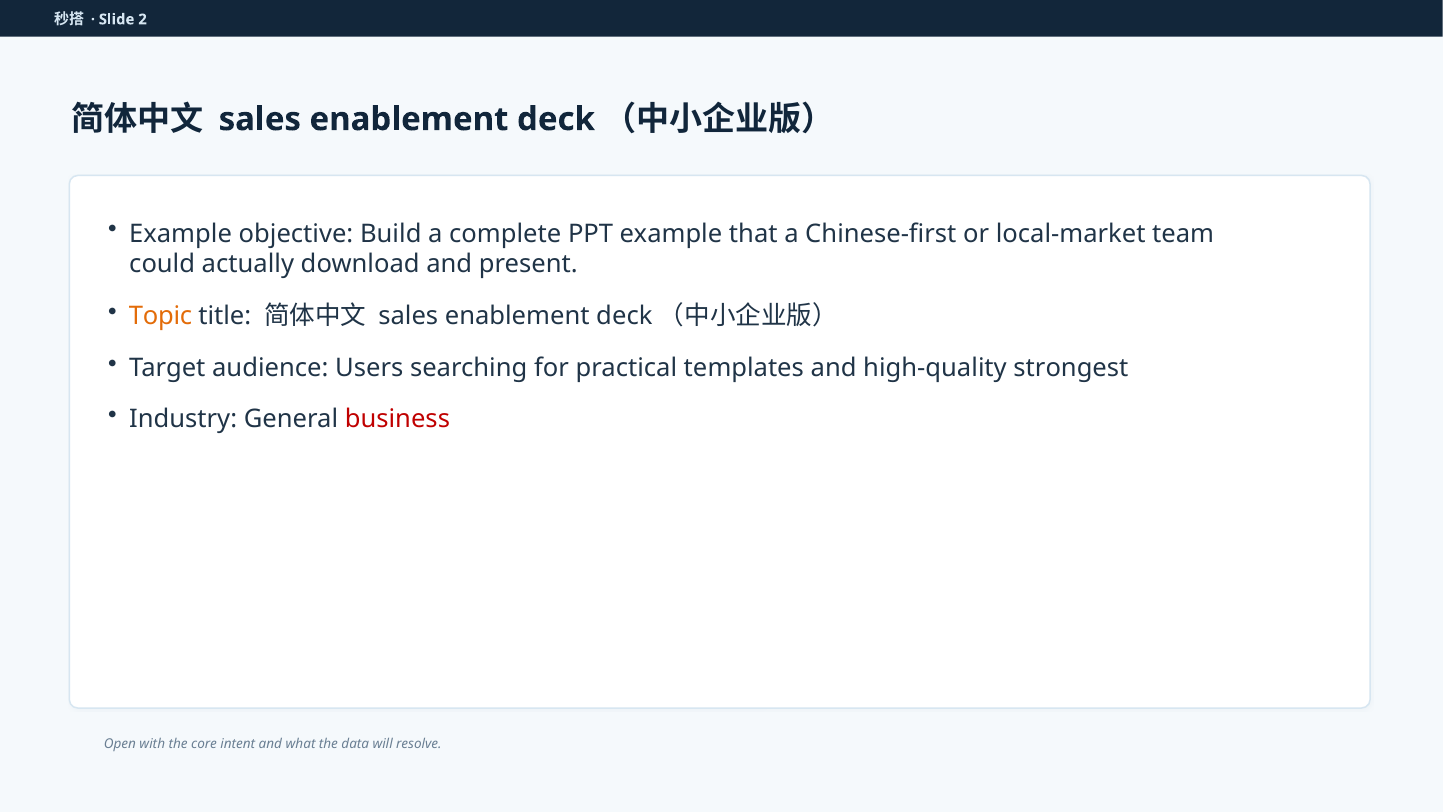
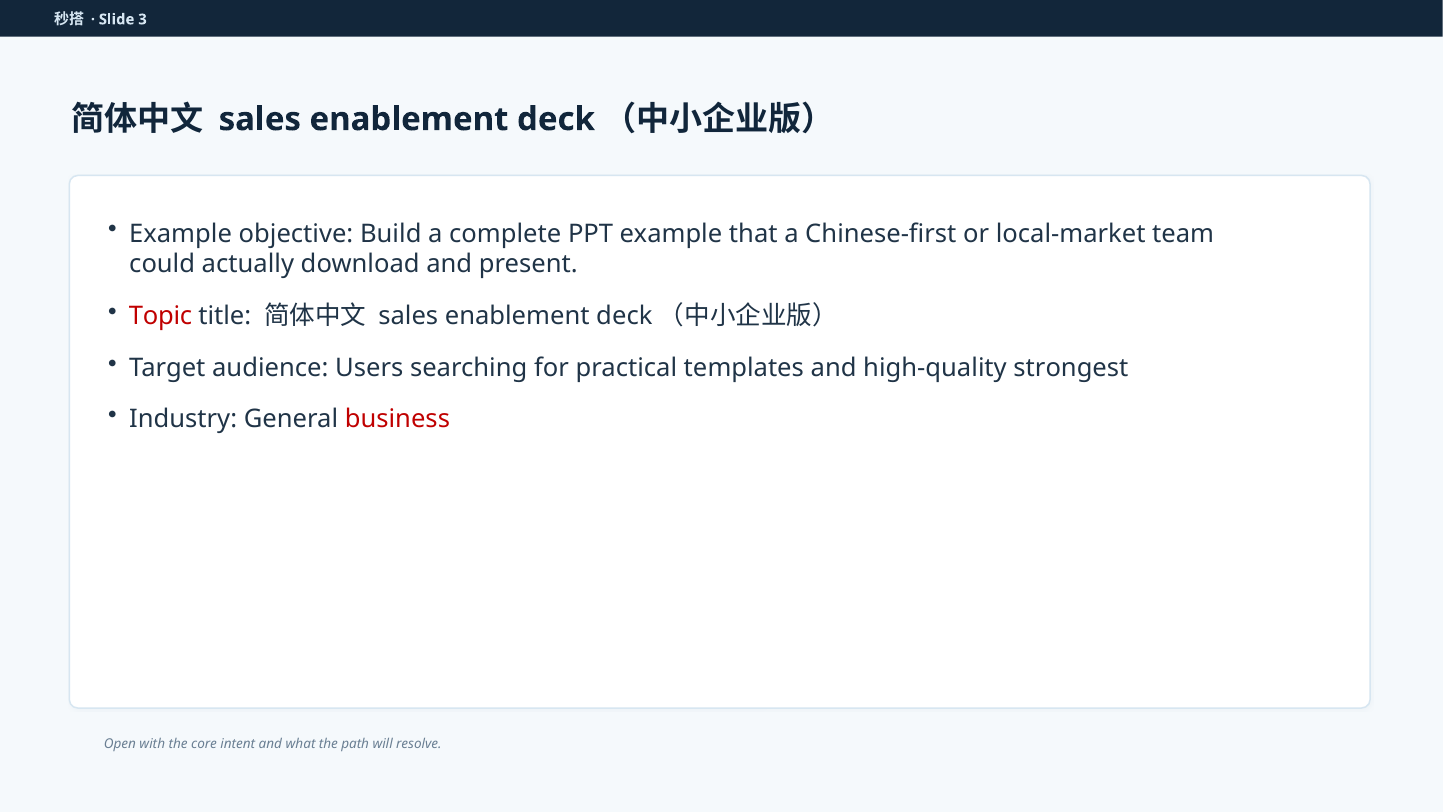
2: 2 -> 3 (143, 19)
Topic colour: orange -> red (161, 316)
data: data -> path (355, 743)
